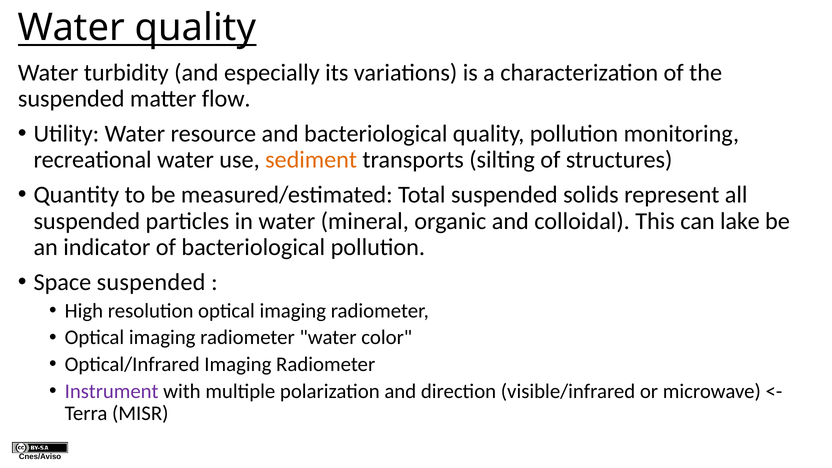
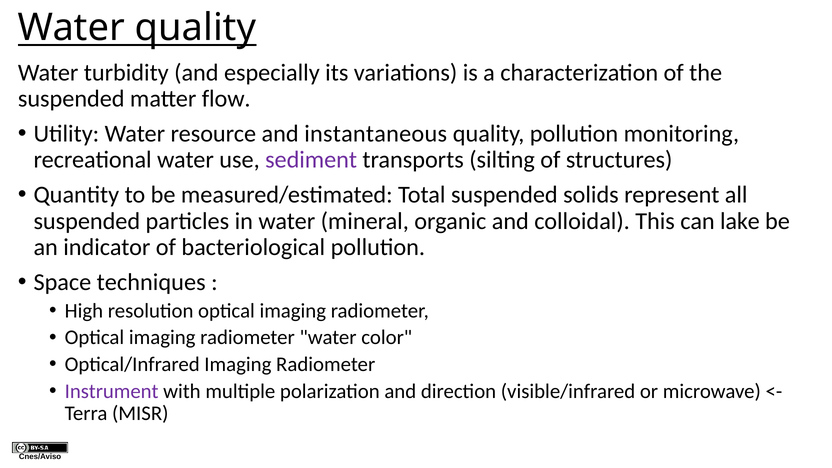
and bacteriological: bacteriological -> instantaneous (376, 134)
sediment colour: orange -> purple (311, 160)
Space suspended: suspended -> techniques (151, 282)
